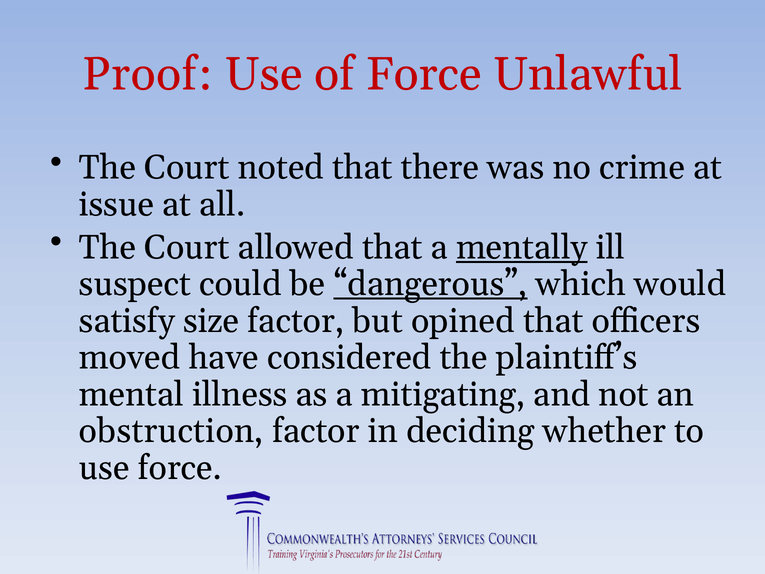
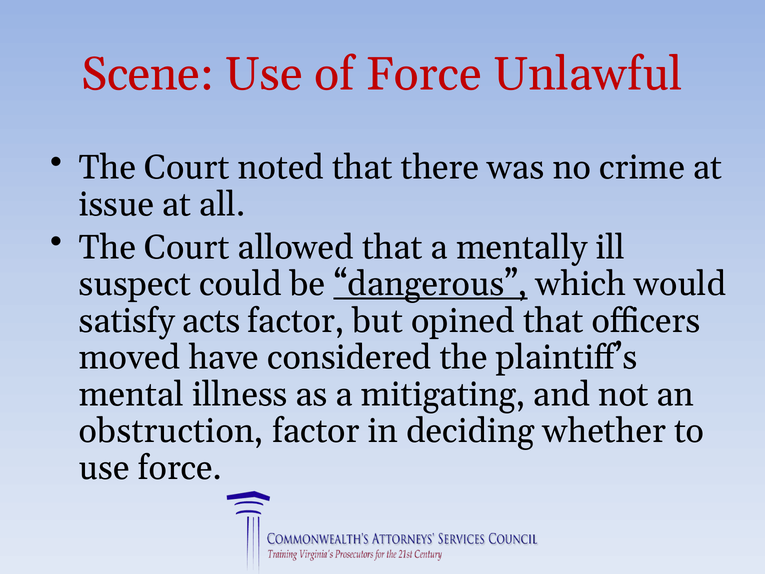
Proof: Proof -> Scene (148, 74)
mentally underline: present -> none (522, 247)
size: size -> acts (211, 321)
